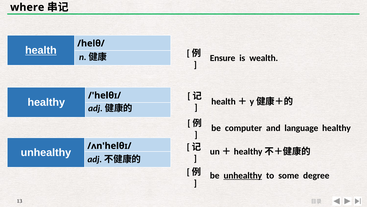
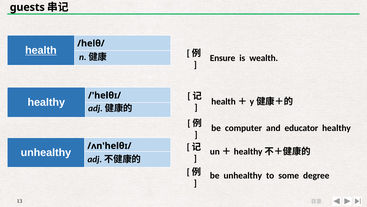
where: where -> guests (27, 7)
language: language -> educator (301, 128)
unhealthy underline: present -> none (243, 175)
